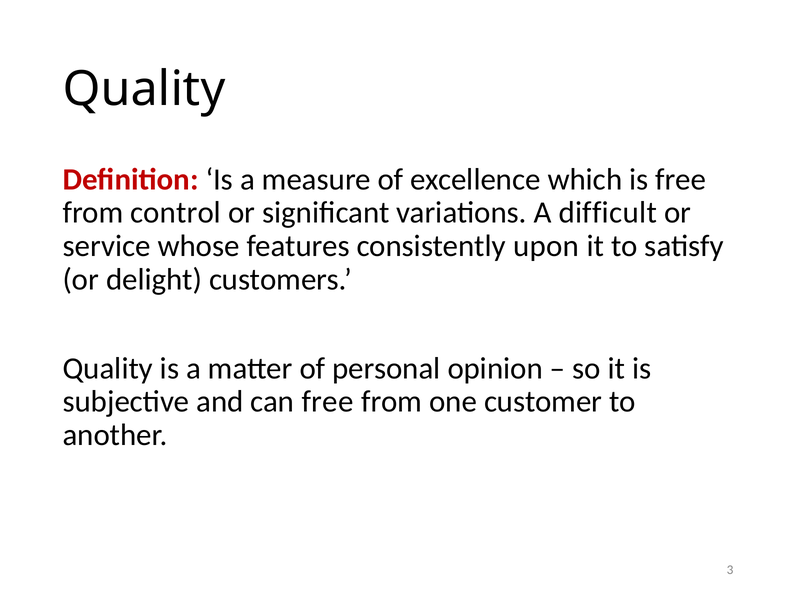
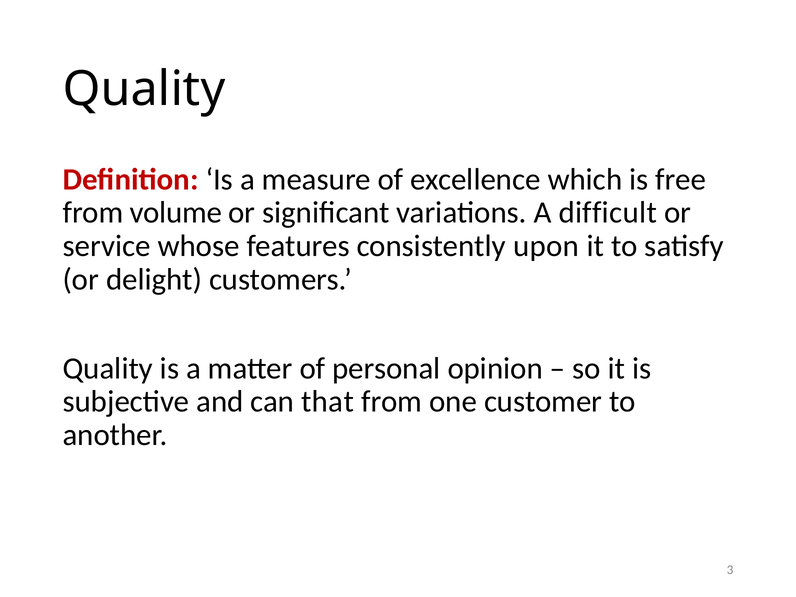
control: control -> volume (176, 213)
can free: free -> that (328, 402)
